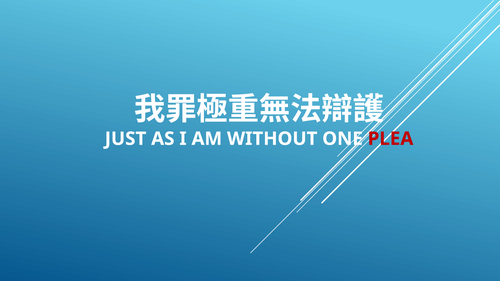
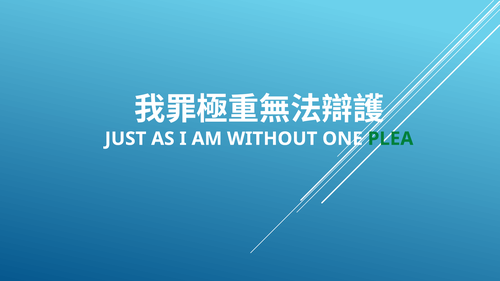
PLEA colour: red -> green (391, 139)
